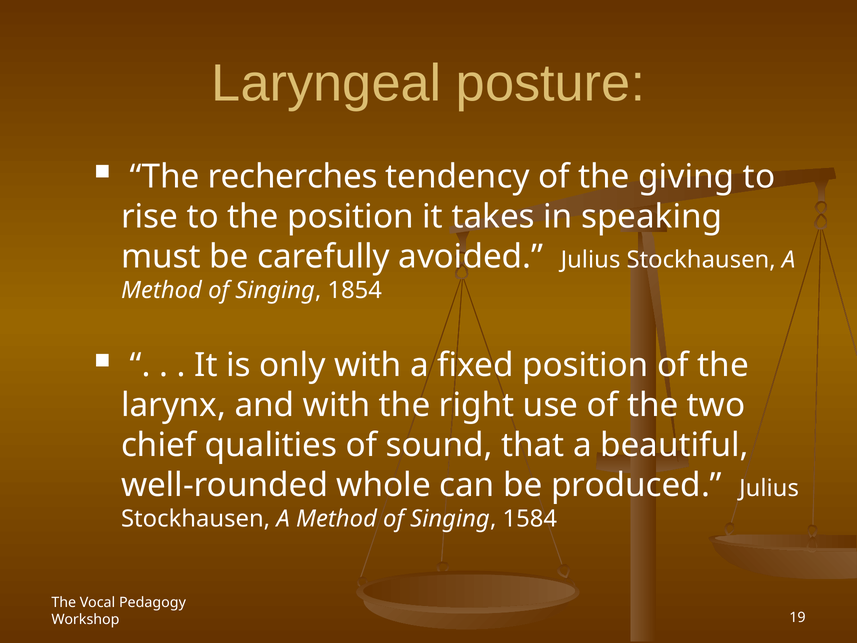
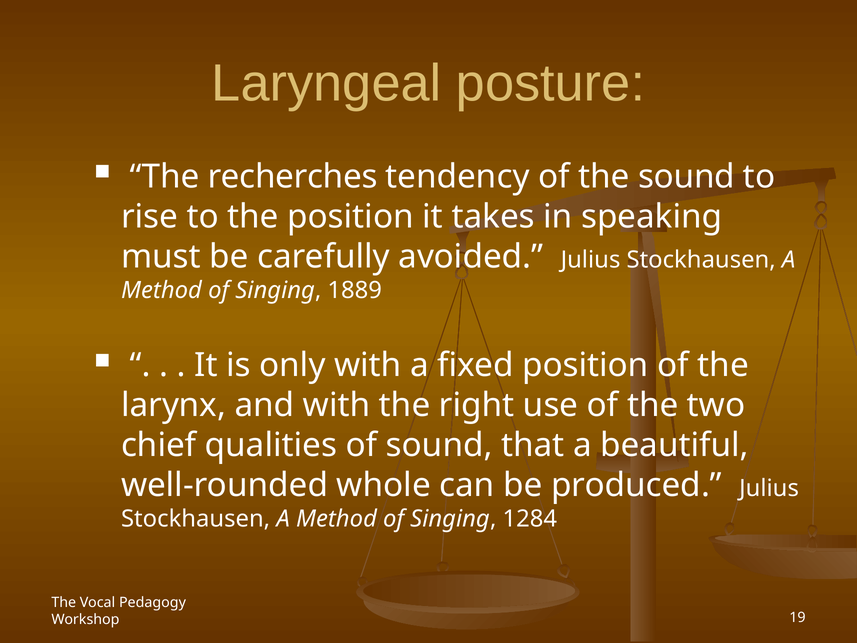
the giving: giving -> sound (687, 177)
1854: 1854 -> 1889 (355, 290)
1584: 1584 -> 1284 (530, 519)
